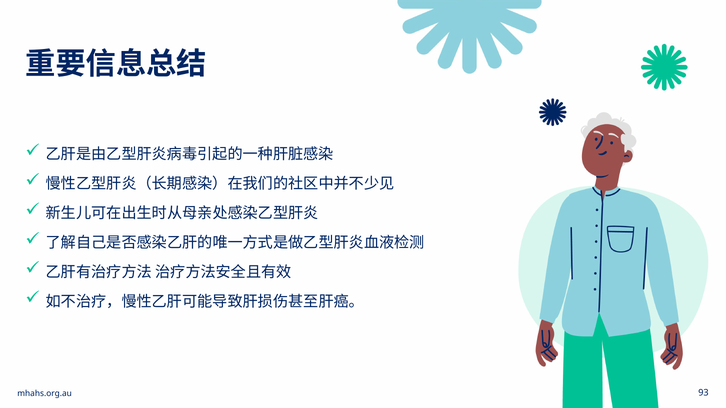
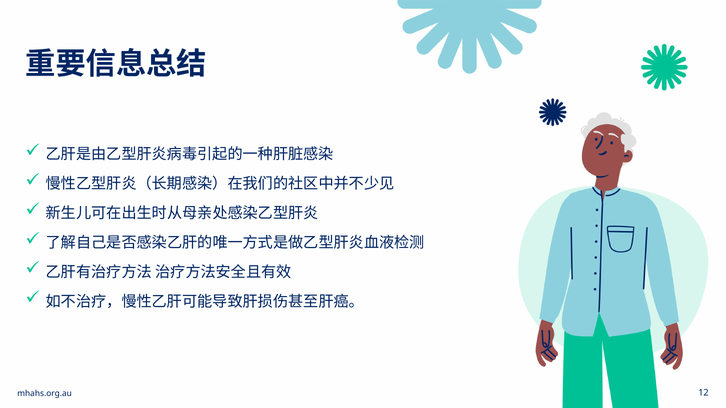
93: 93 -> 12 (704, 393)
